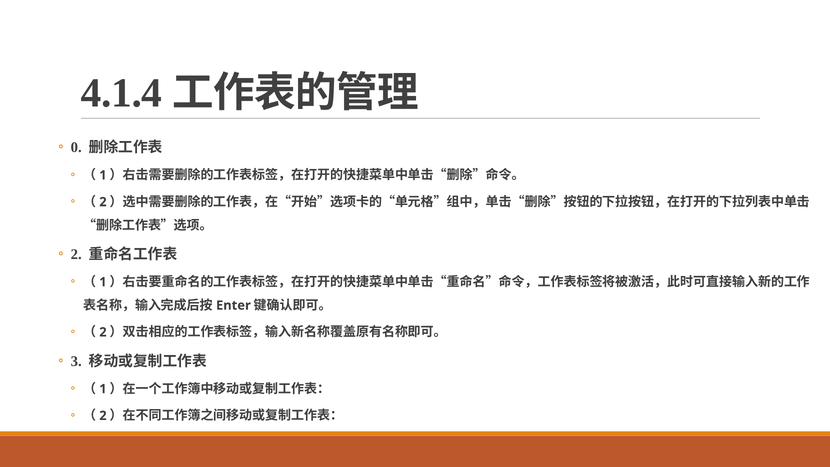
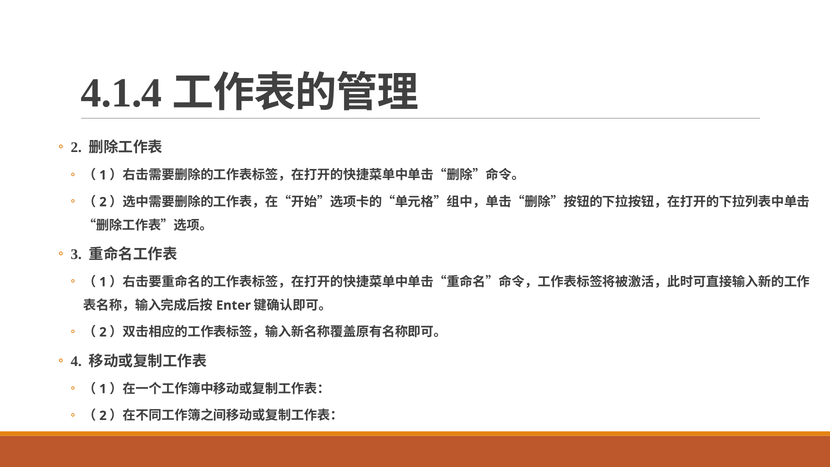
0: 0 -> 2 (76, 147)
2: 2 -> 3 (76, 254)
3: 3 -> 4 (76, 361)
